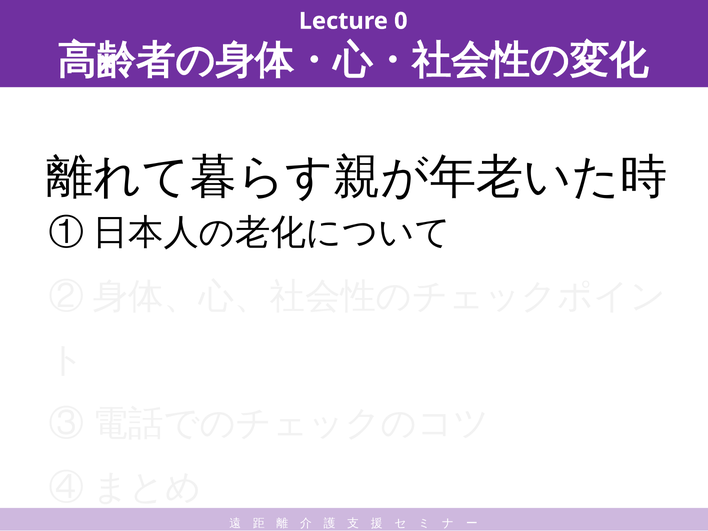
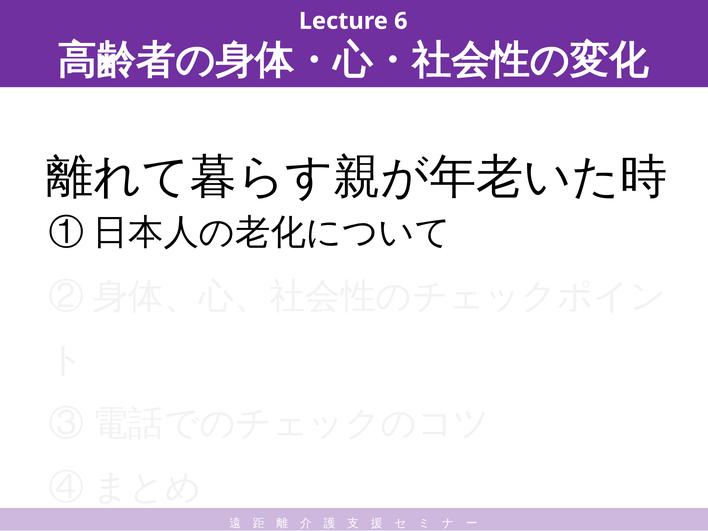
0: 0 -> 6 (401, 21)
